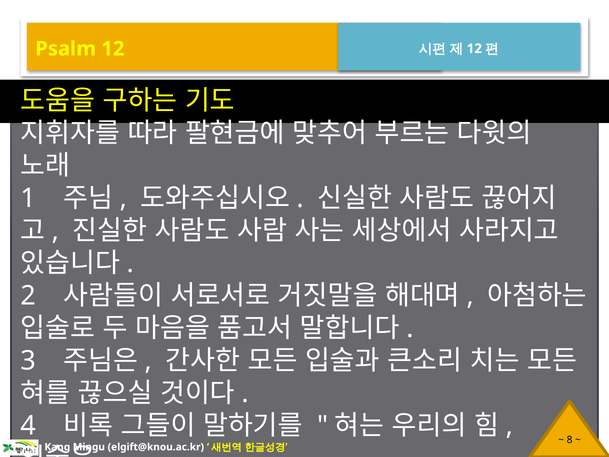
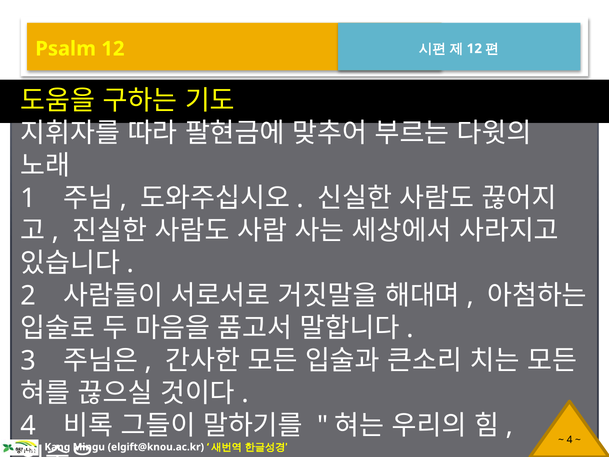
8: 8 -> 4 (570, 440)
